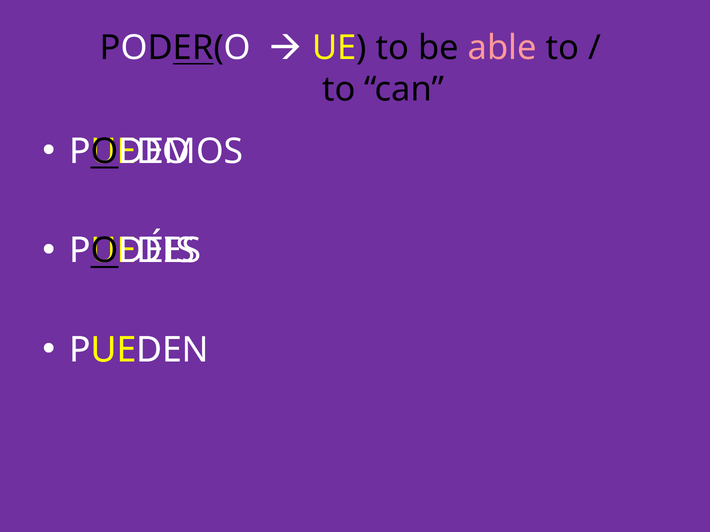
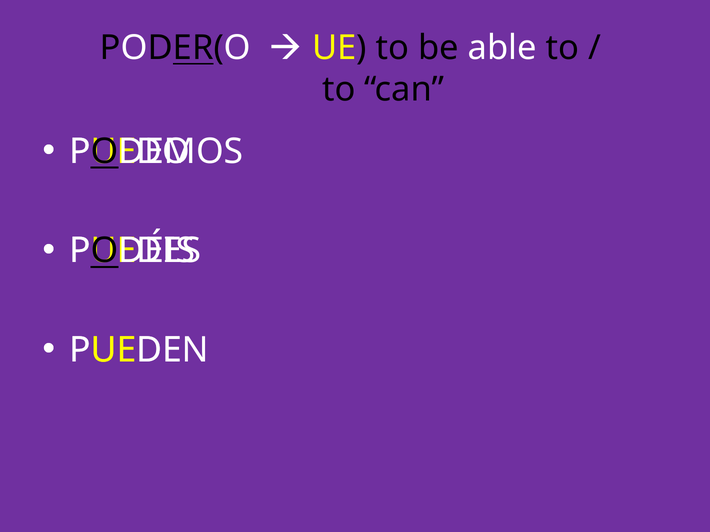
able colour: pink -> white (502, 48)
